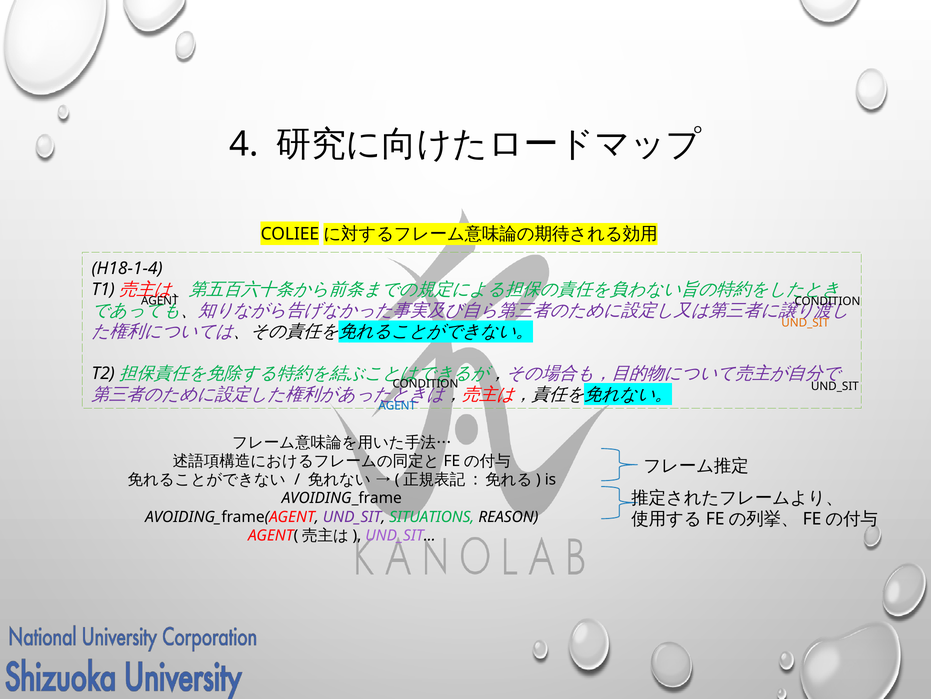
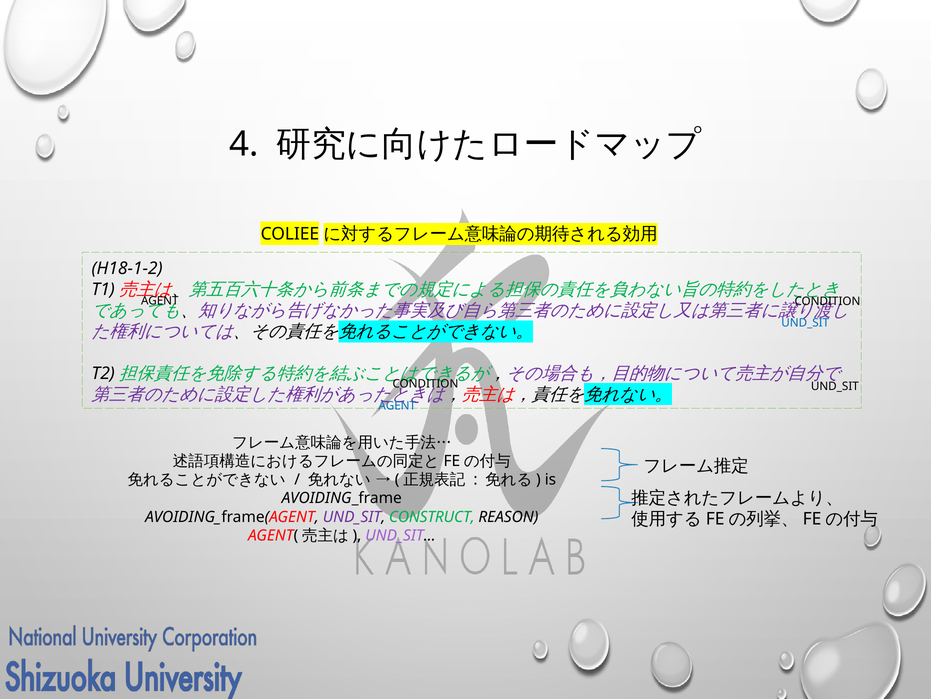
H18-1-4: H18-1-4 -> H18-1-2 (127, 268)
UND_SIT colour: orange -> blue (805, 323)
SITUATIONS: SITUATIONS -> CONSTRUCT (432, 516)
